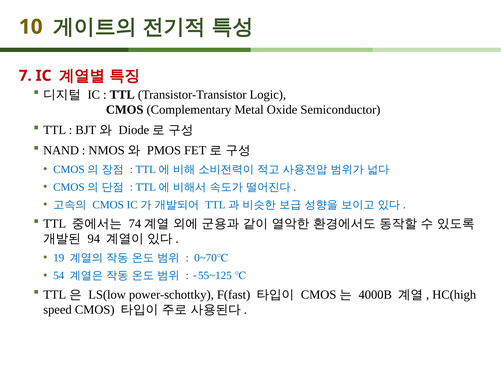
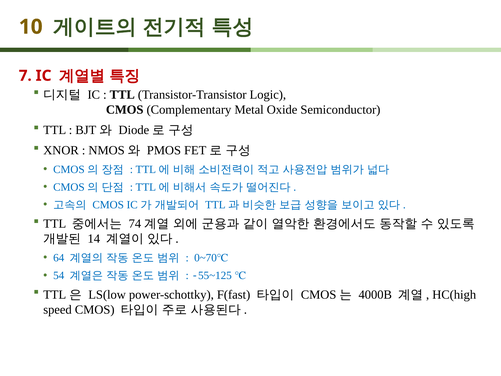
NAND: NAND -> XNOR (61, 150)
94: 94 -> 14 (94, 239)
19: 19 -> 64 (59, 258)
